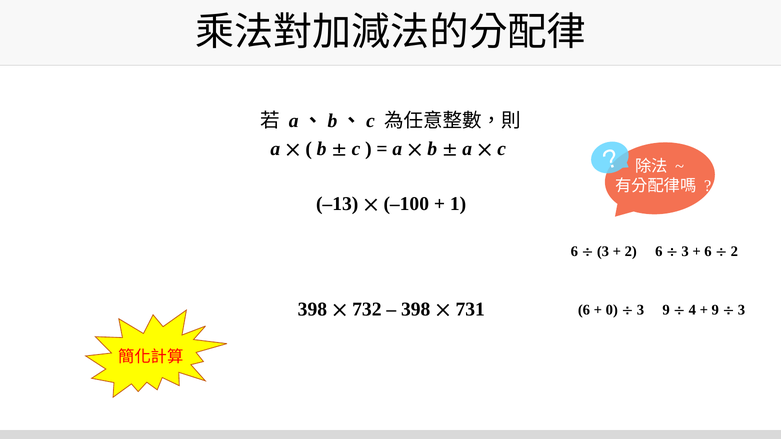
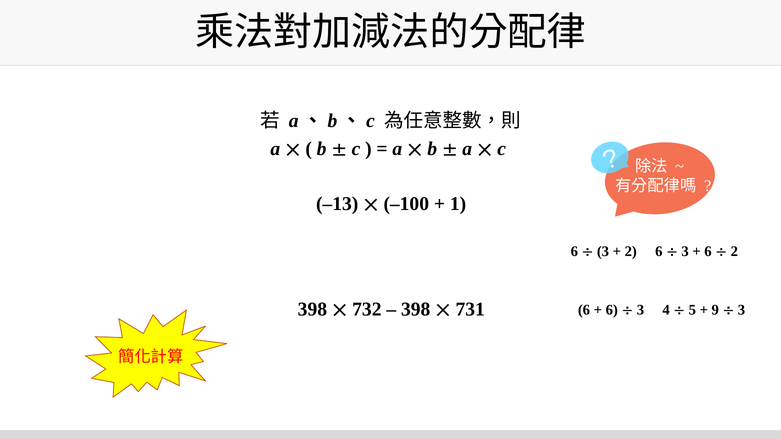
0: 0 -> 6 (612, 310)
3 9: 9 -> 4 (666, 310)
4: 4 -> 5 (692, 310)
